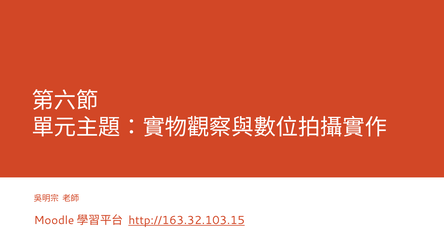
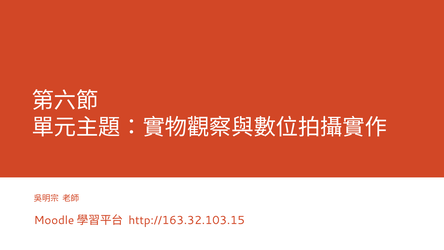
http://163.32.103.15 underline: present -> none (187, 220)
